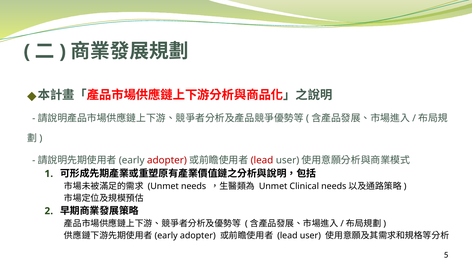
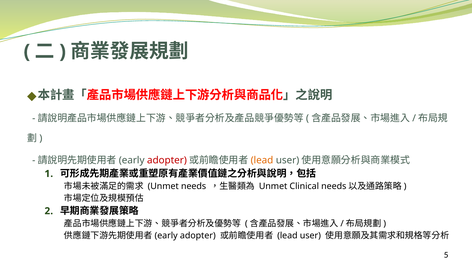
lead colour: red -> orange (262, 161)
